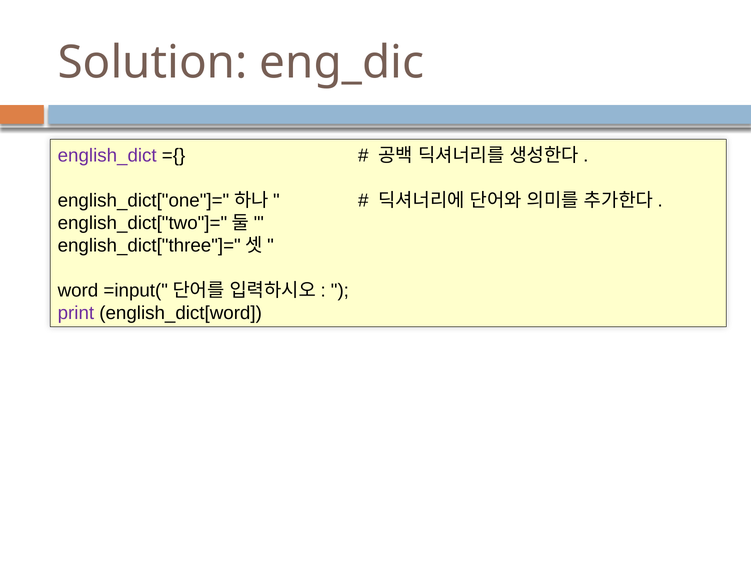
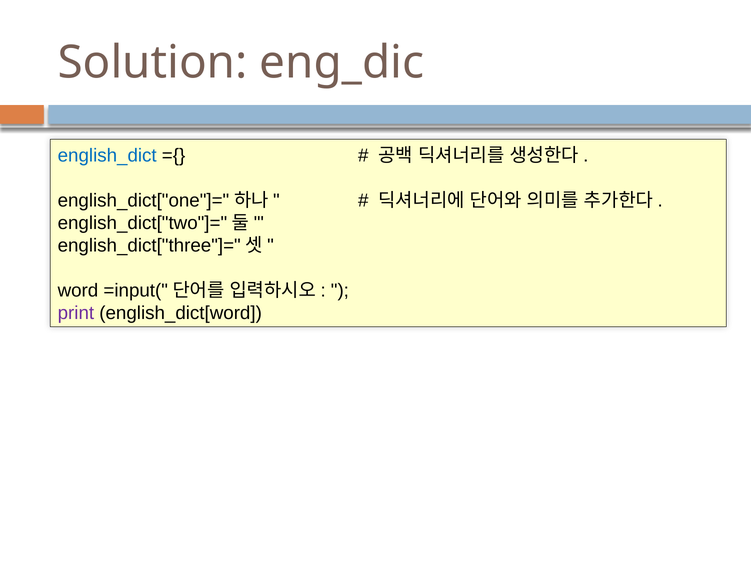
english_dict colour: purple -> blue (107, 156)
